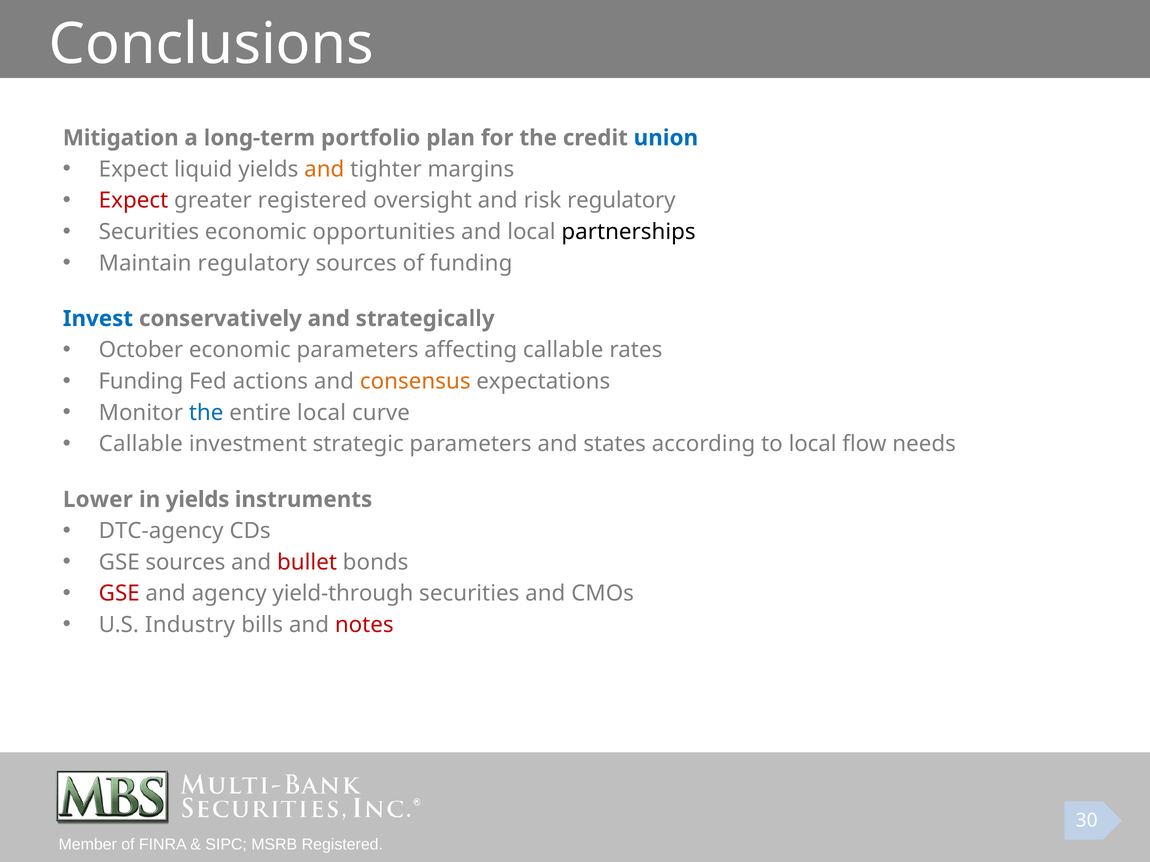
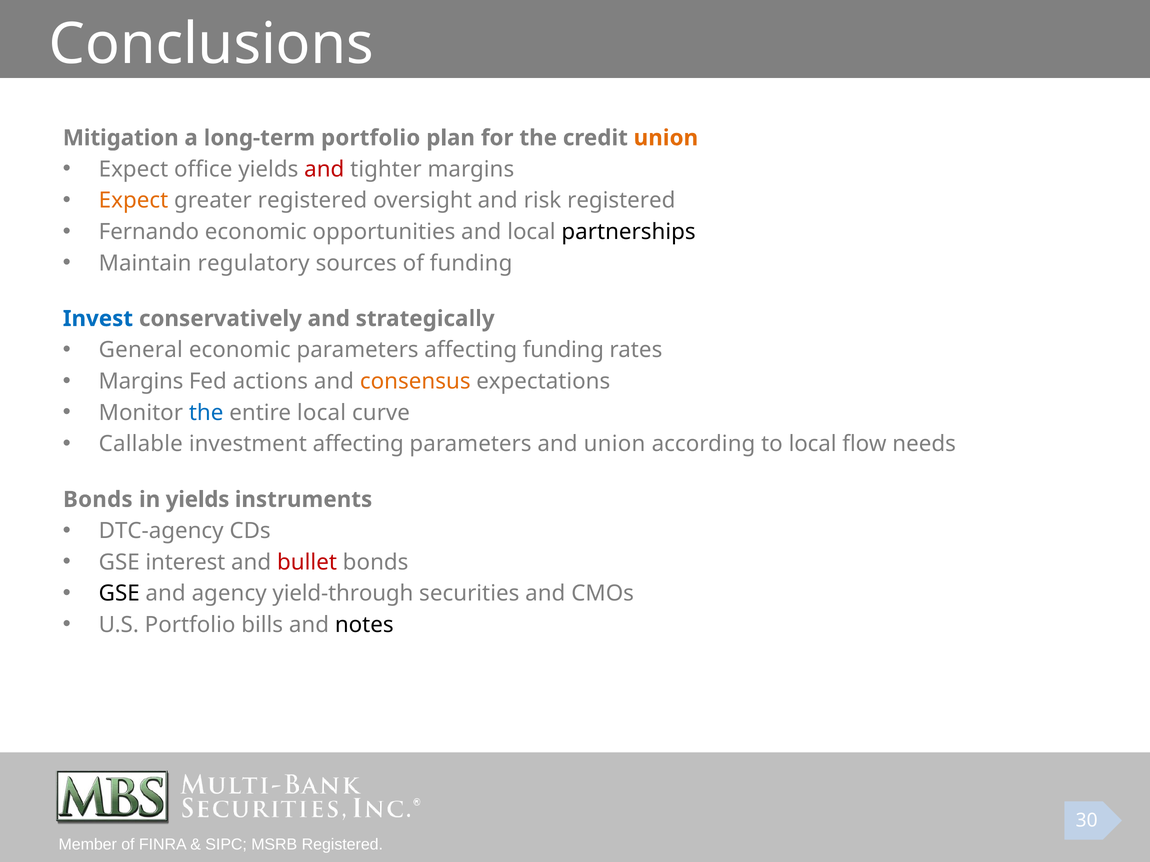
union colour: blue -> orange (666, 138)
liquid: liquid -> office (203, 169)
and colour: orange -> red (324, 169)
Expect colour: red -> orange (134, 201)
risk regulatory: regulatory -> registered (621, 201)
Securities: Securities -> Fernando (149, 232)
October: October -> General (141, 350)
affecting callable: callable -> funding (563, 350)
Funding: Funding -> Margins (141, 382)
investment strategic: strategic -> affecting (358, 444)
and states: states -> union (615, 444)
Lower: Lower -> Bonds (98, 500)
GSE sources: sources -> interest (185, 562)
GSE colour: red -> black (119, 594)
U.S Industry: Industry -> Portfolio (190, 625)
notes colour: red -> black (364, 625)
